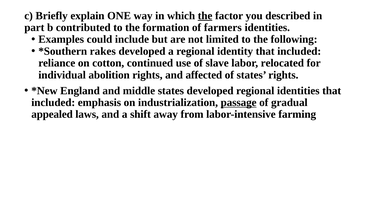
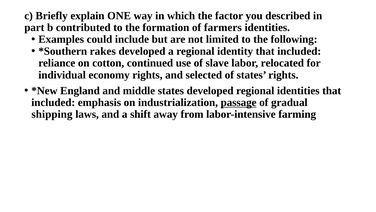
the underline: present -> none (205, 16)
abolition: abolition -> economy (109, 75)
affected: affected -> selected (204, 75)
appealed: appealed -> shipping (52, 114)
